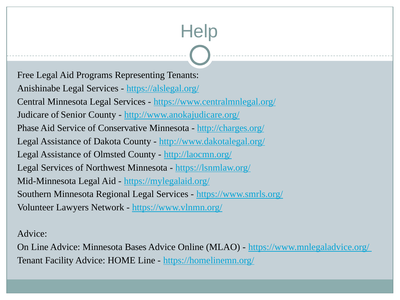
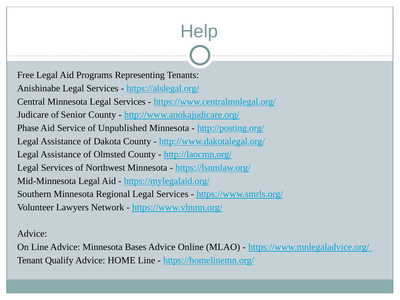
Conservative: Conservative -> Unpublished (122, 128)
http://charges.org/: http://charges.org/ -> http://posting.org/ (231, 128)
Facility: Facility -> Qualify (59, 260)
